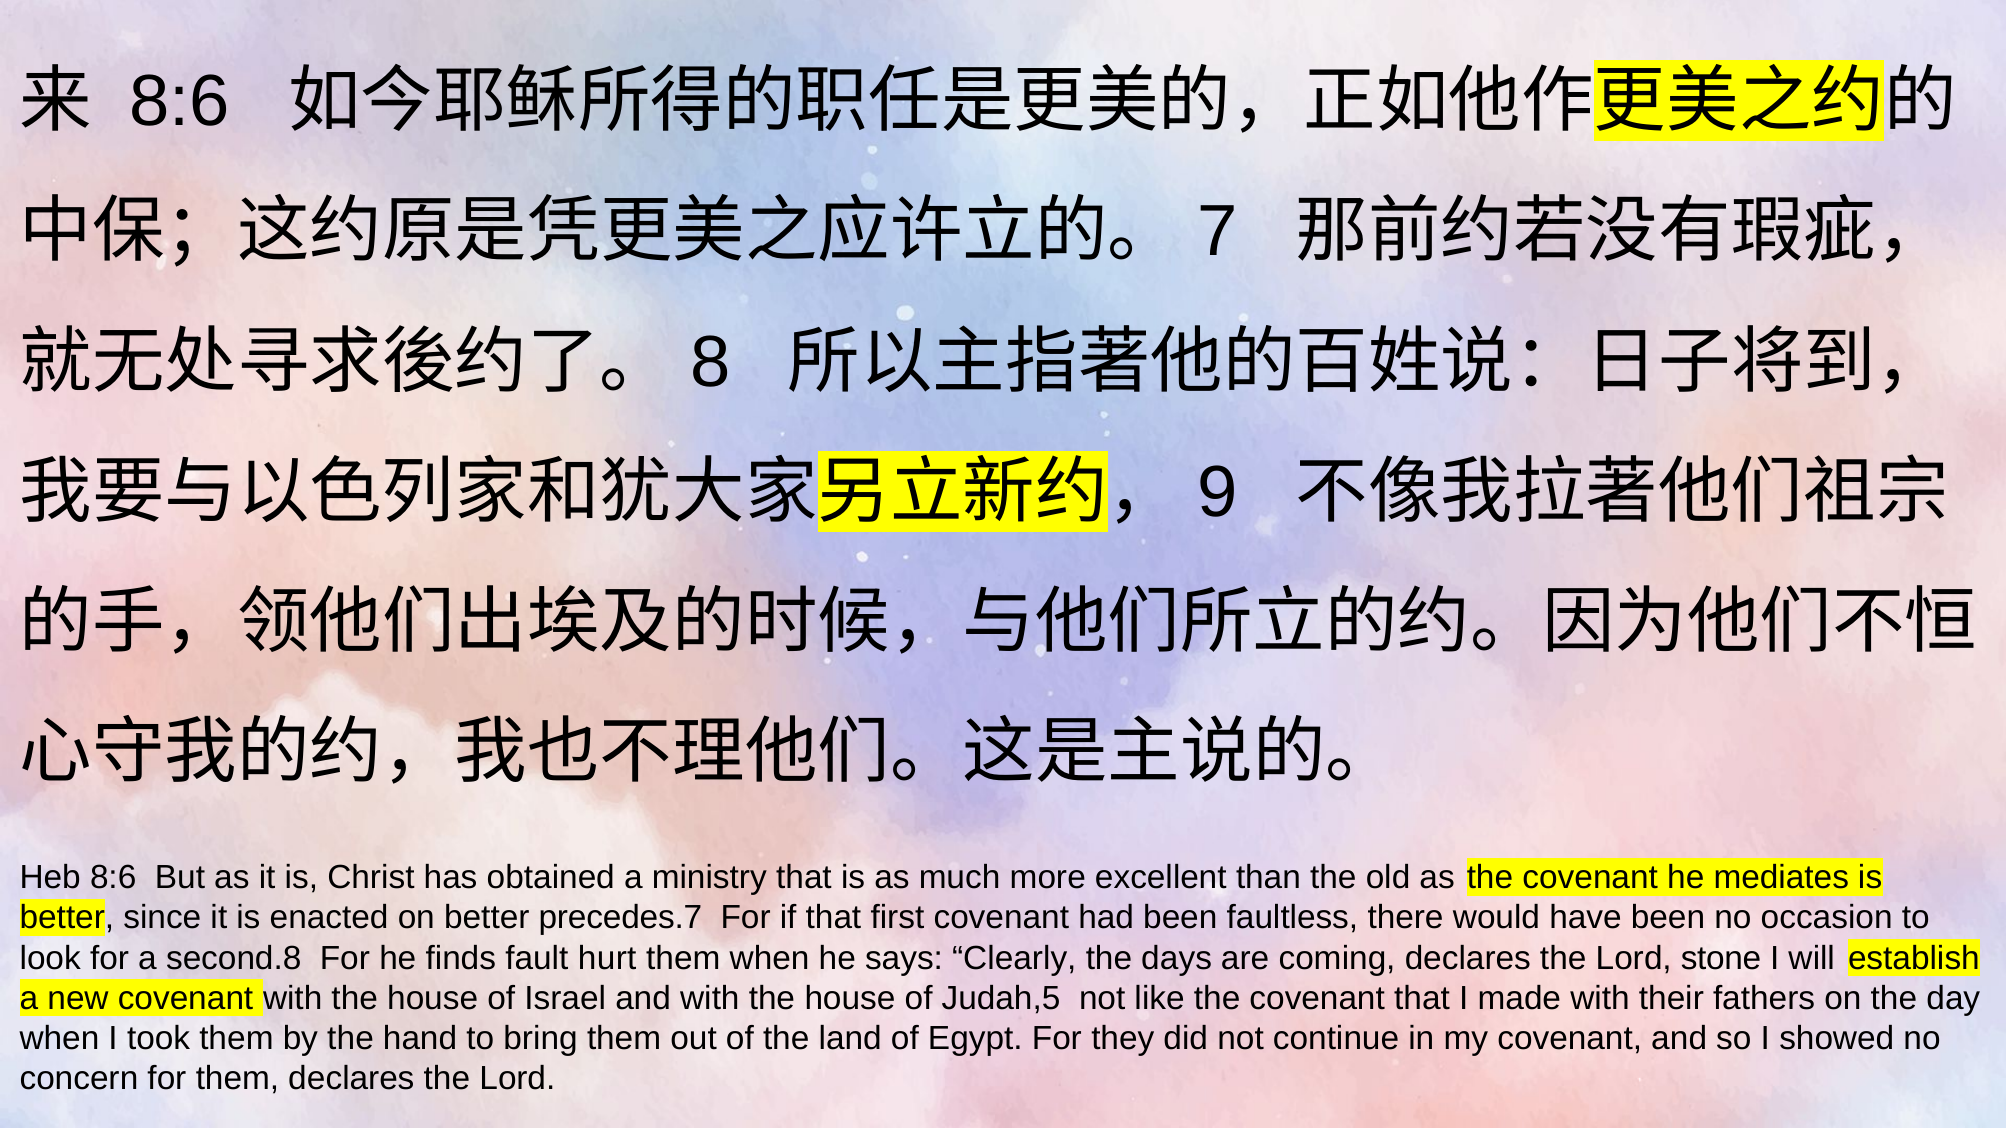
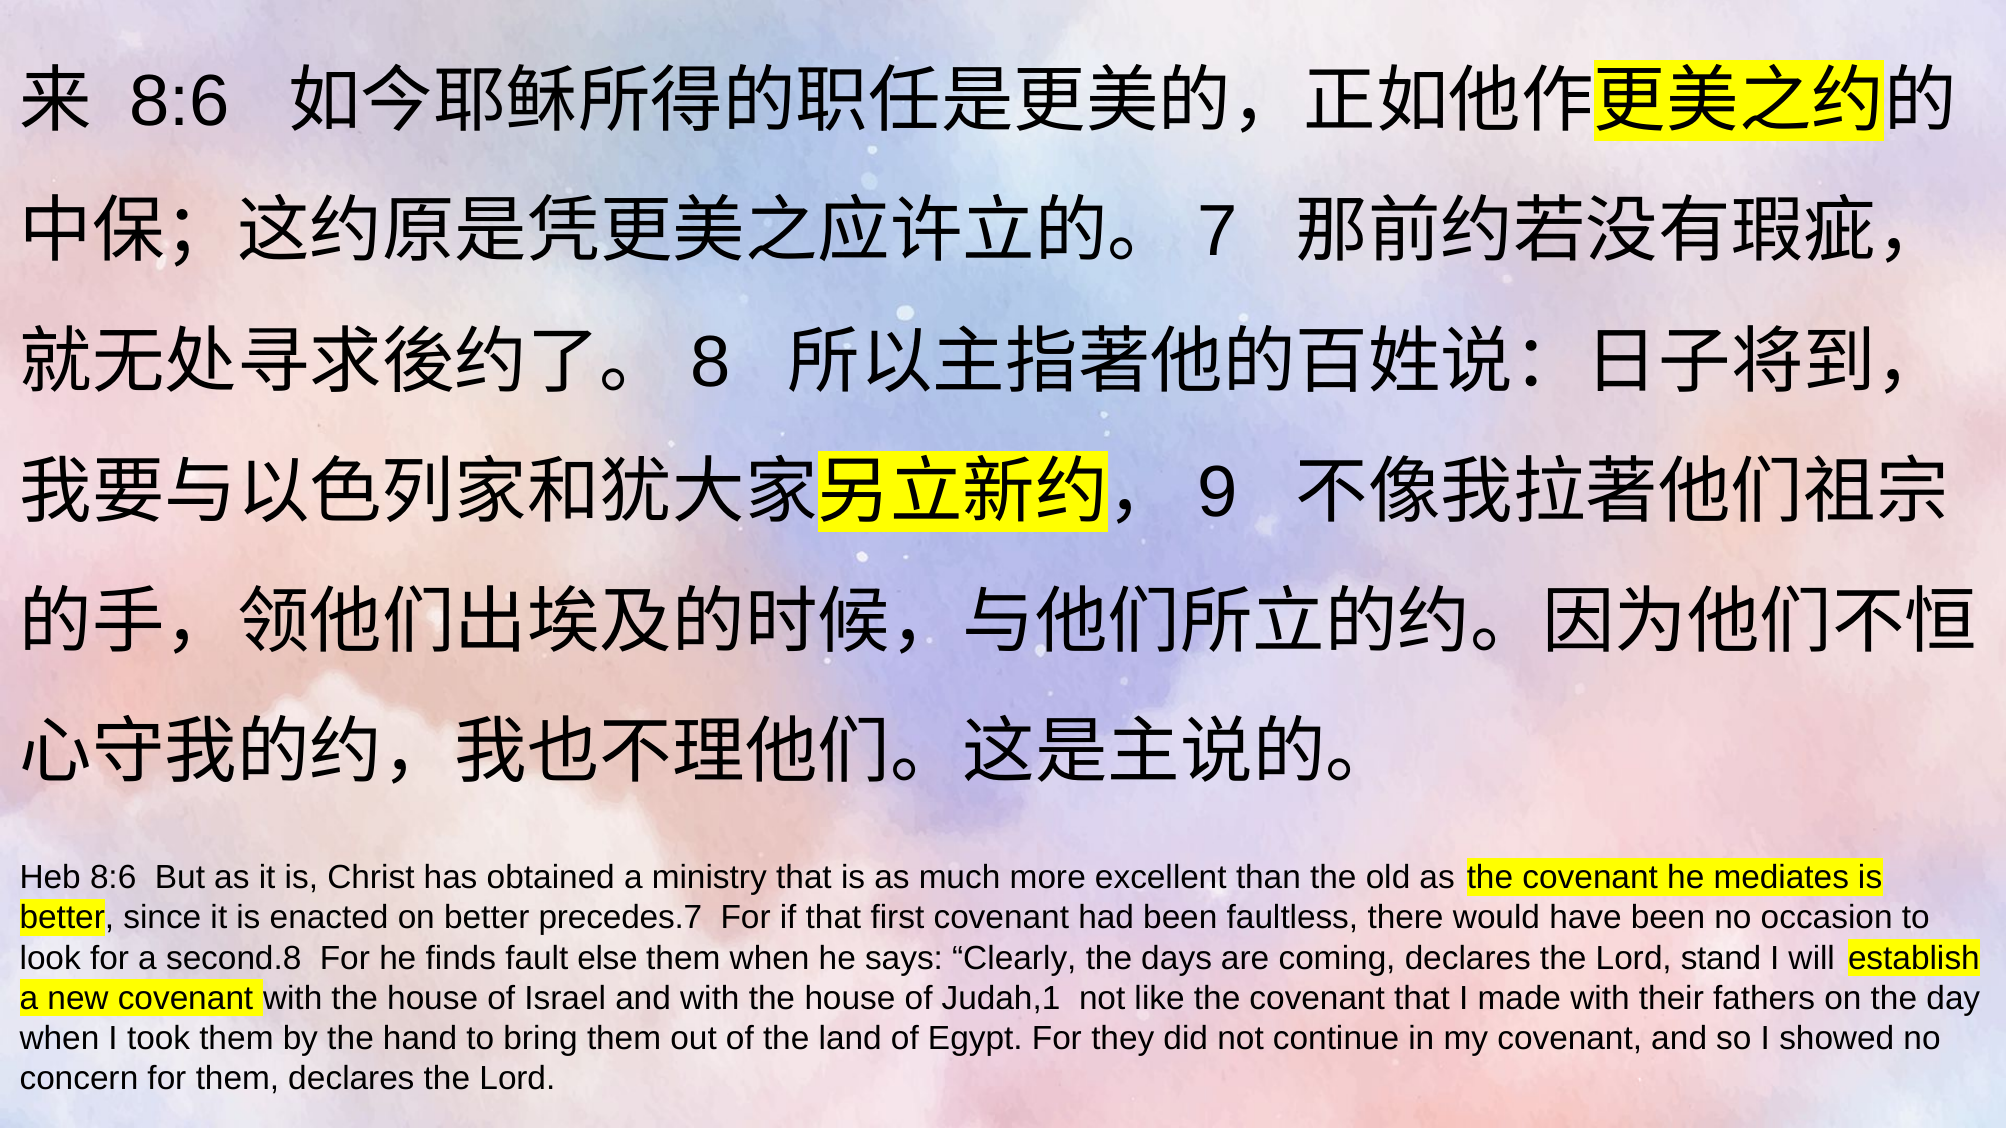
hurt: hurt -> else (608, 958)
stone: stone -> stand (1721, 958)
Judah,5: Judah,5 -> Judah,1 (1001, 999)
